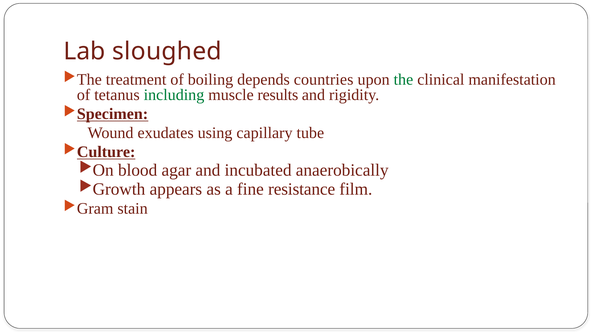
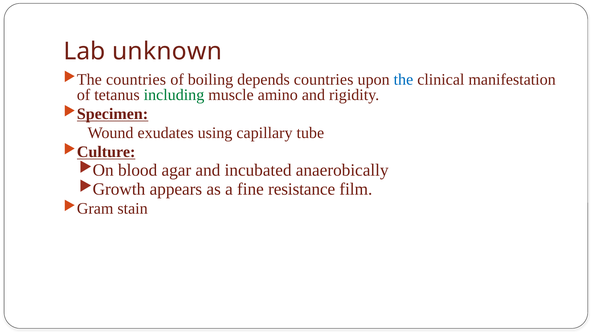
sloughed: sloughed -> unknown (167, 51)
treatment: treatment -> countries (136, 80)
the colour: green -> blue (403, 80)
results: results -> amino (278, 95)
